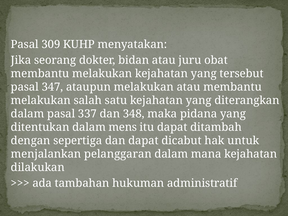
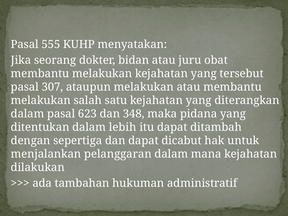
309: 309 -> 555 (51, 44)
347: 347 -> 307 (52, 87)
337: 337 -> 623 (87, 114)
mens: mens -> lebih (123, 127)
